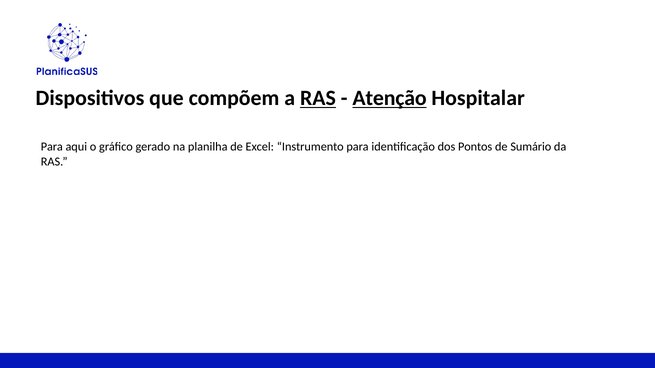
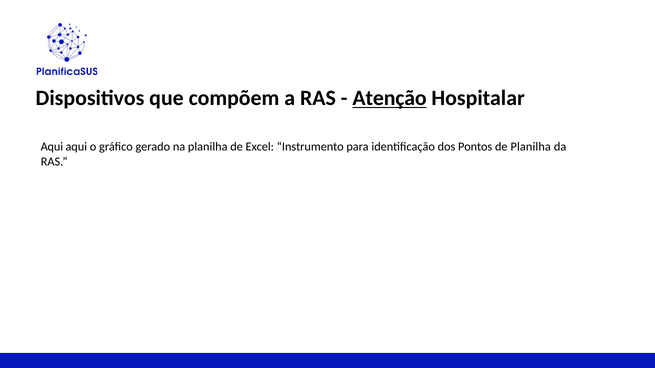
RAS underline: present -> none (318, 98)
Para: Para -> Aqui (52, 147)
de Sumário: Sumário -> Planilha (531, 147)
